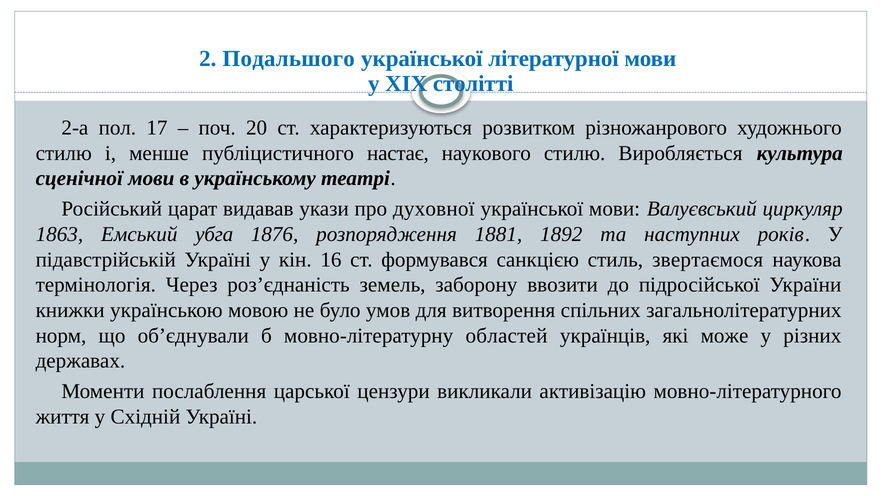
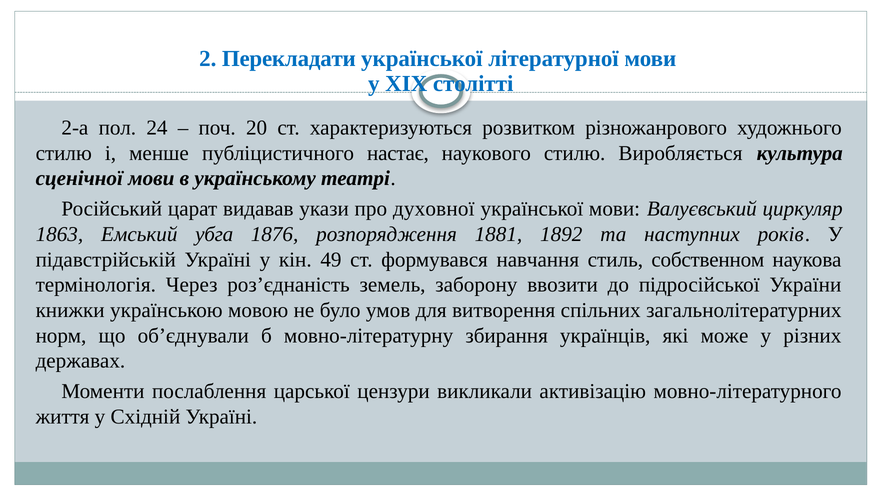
Подальшого: Подальшого -> Перекладати (289, 59)
17: 17 -> 24 (157, 128)
16: 16 -> 49 (331, 260)
санкцією: санкцією -> навчання (538, 260)
звертаємося: звертаємося -> собственном (708, 260)
областей: областей -> збирання (507, 336)
